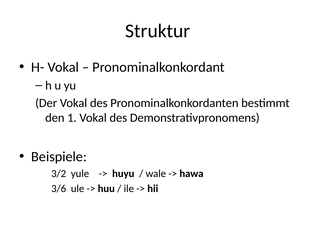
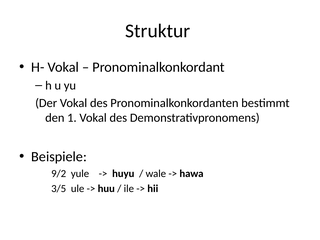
3/2: 3/2 -> 9/2 (59, 174)
3/6: 3/6 -> 3/5 (59, 189)
